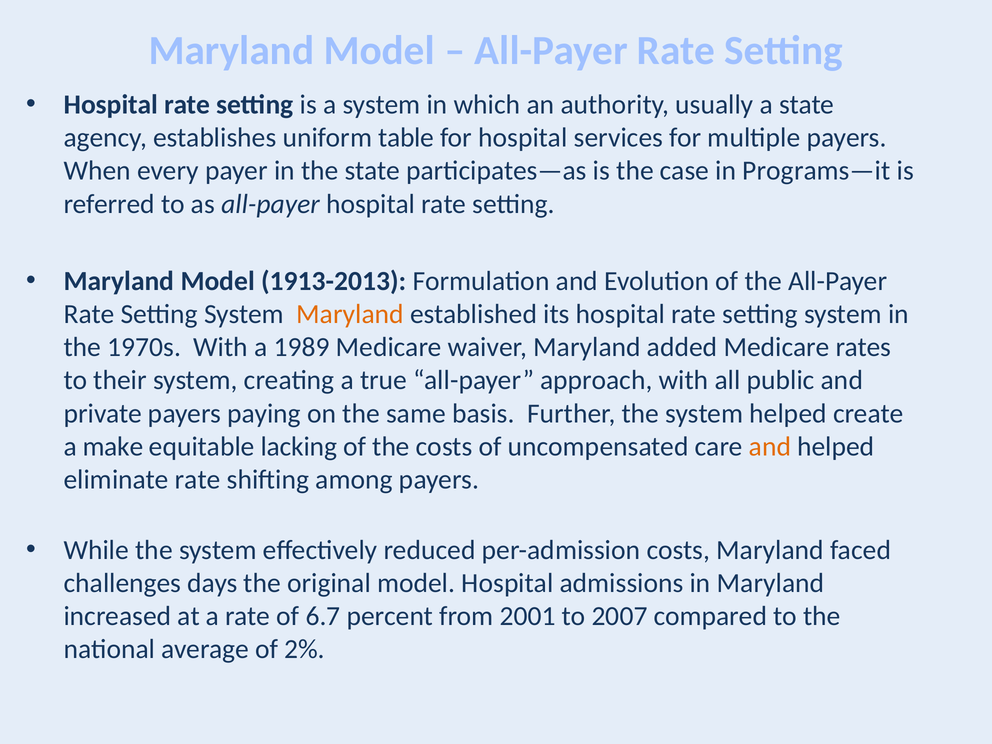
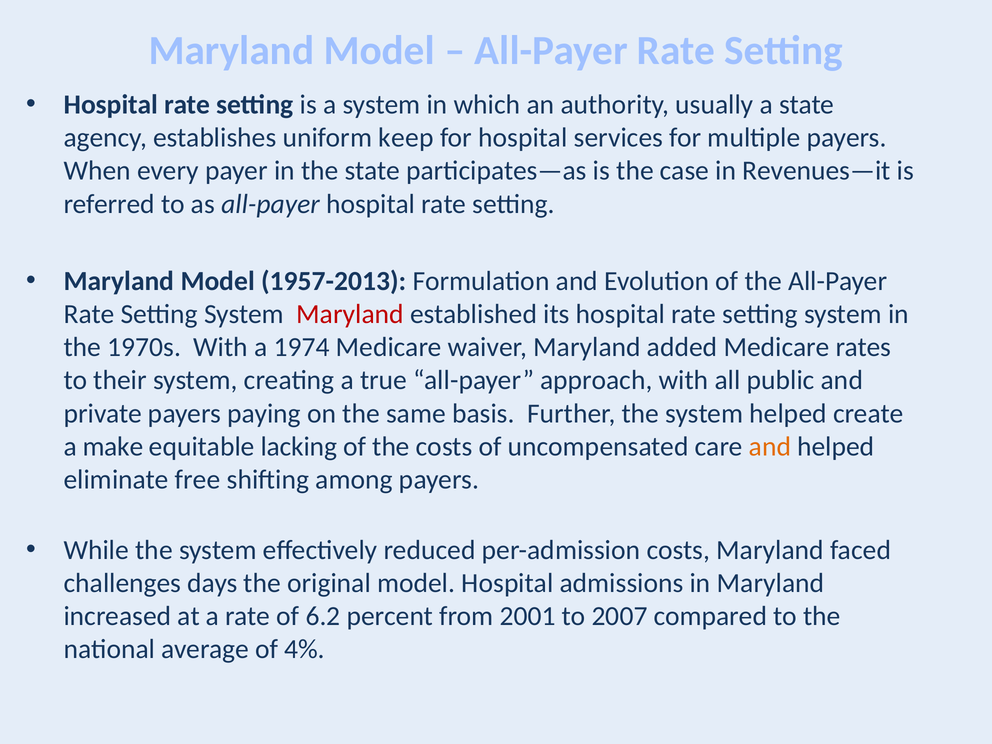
table: table -> keep (406, 138)
Programs—it: Programs—it -> Revenues—it (816, 171)
1913-2013: 1913-2013 -> 1957-2013 (334, 281)
Maryland colour: orange -> red (350, 314)
1989: 1989 -> 1974 (302, 347)
eliminate rate: rate -> free (198, 480)
6.7: 6.7 -> 6.2 (323, 616)
2%: 2% -> 4% (304, 649)
